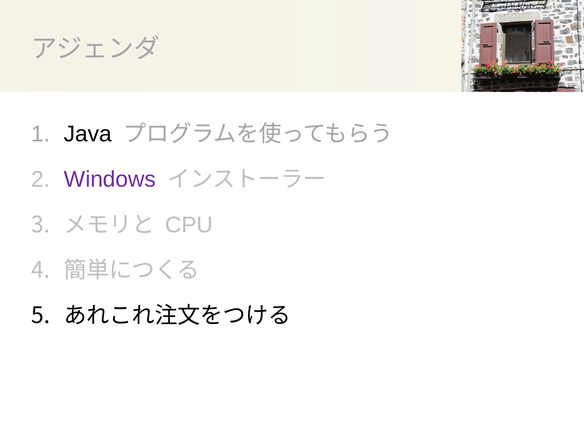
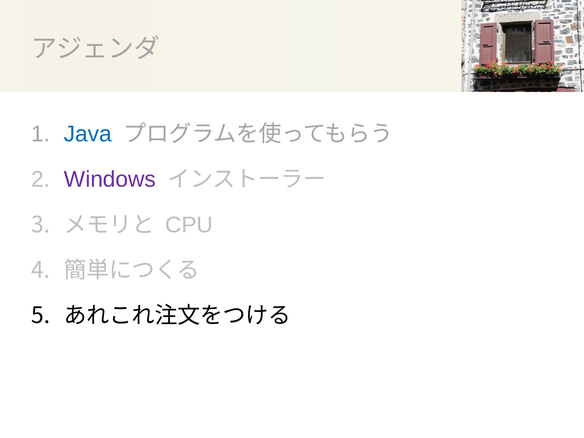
Java colour: black -> blue (88, 134)
